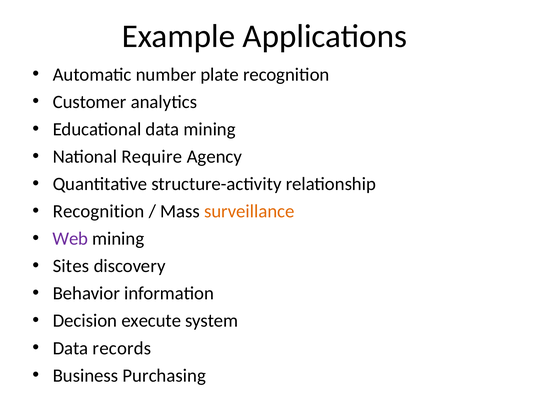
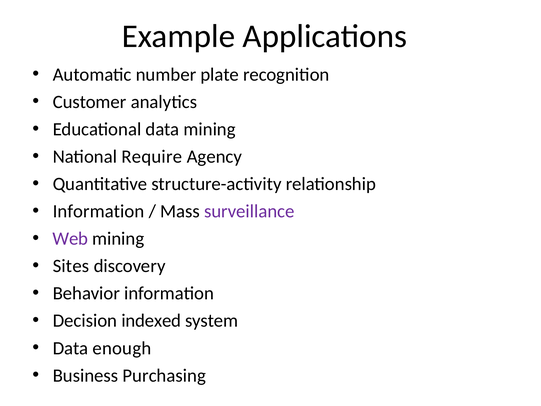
Recognition: Recognition -> Information (99, 211)
surveillance colour: orange -> purple (249, 211)
execute: execute -> indexed (151, 321)
records: records -> enough (122, 348)
